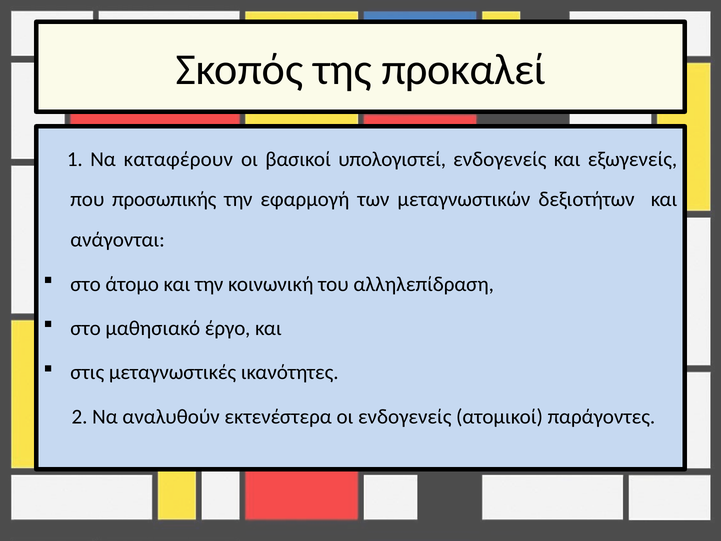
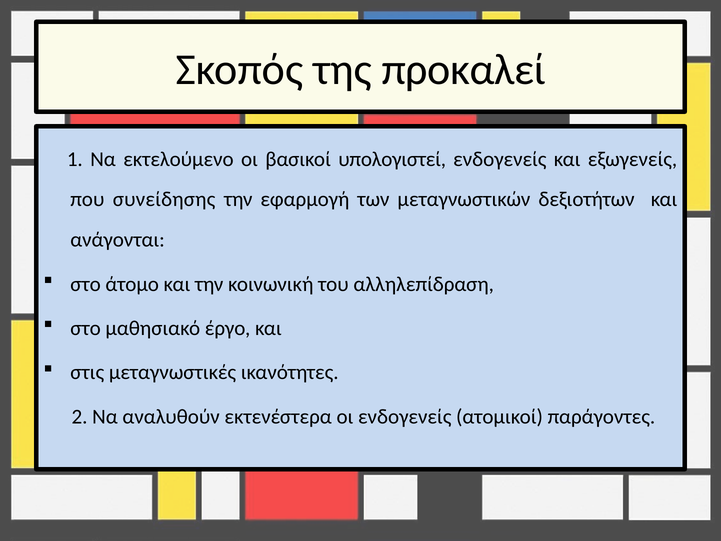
καταφέρουν: καταφέρουν -> εκτελούμενο (178, 159)
προσωπικής: προσωπικής -> συνείδησης (164, 199)
